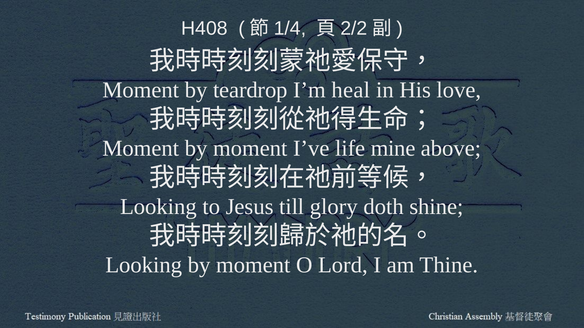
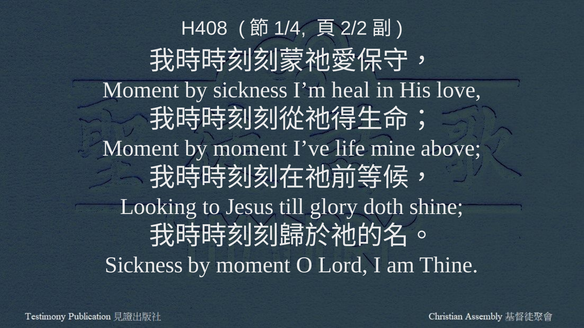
by teardrop: teardrop -> sickness (250, 90)
Looking: Looking -> Sickness (144, 265)
